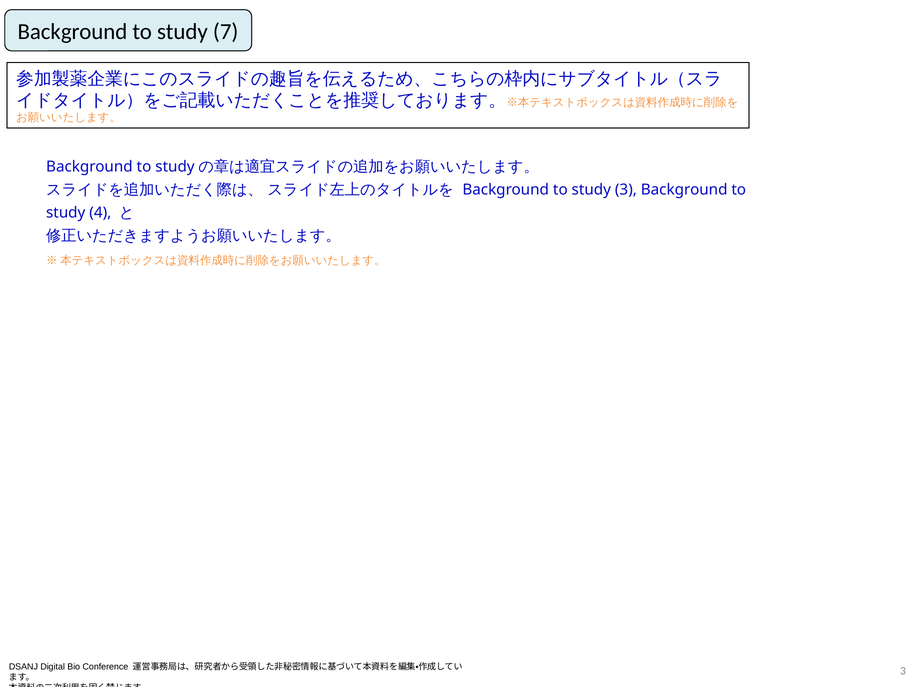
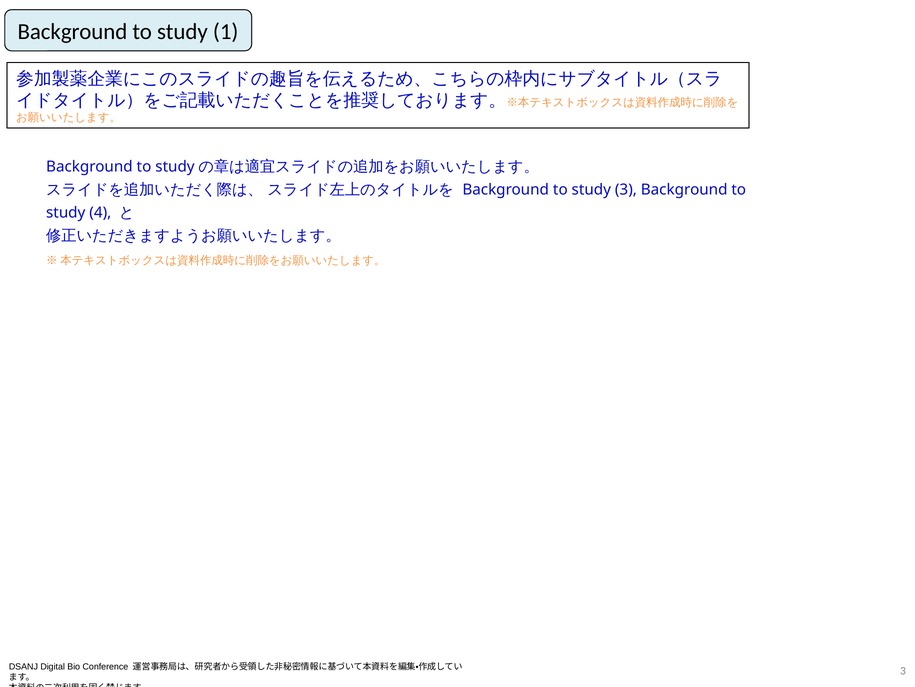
7: 7 -> 1 (226, 32)
